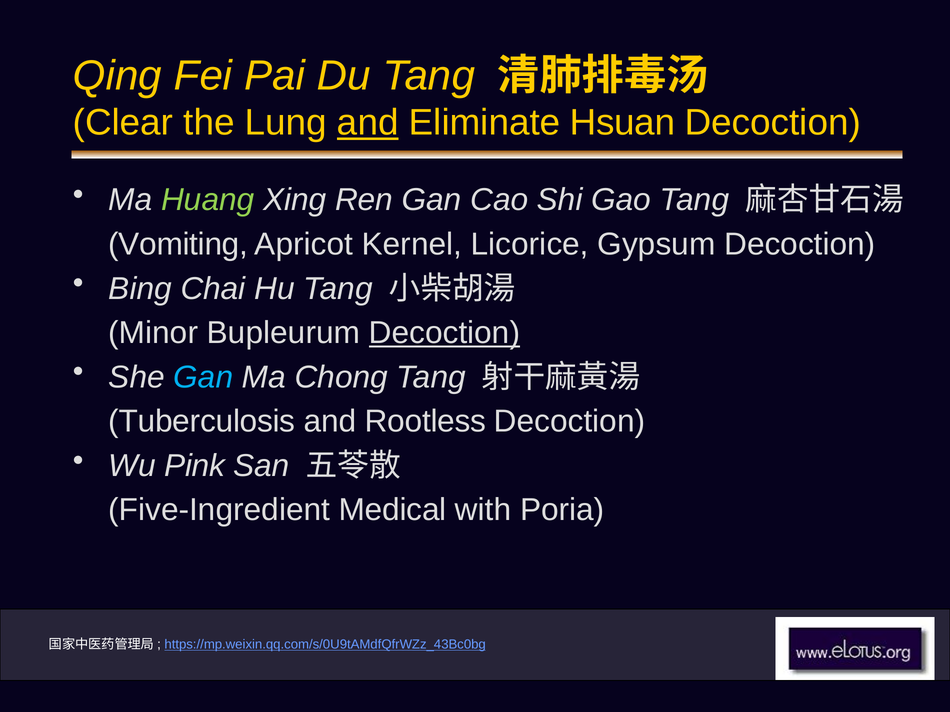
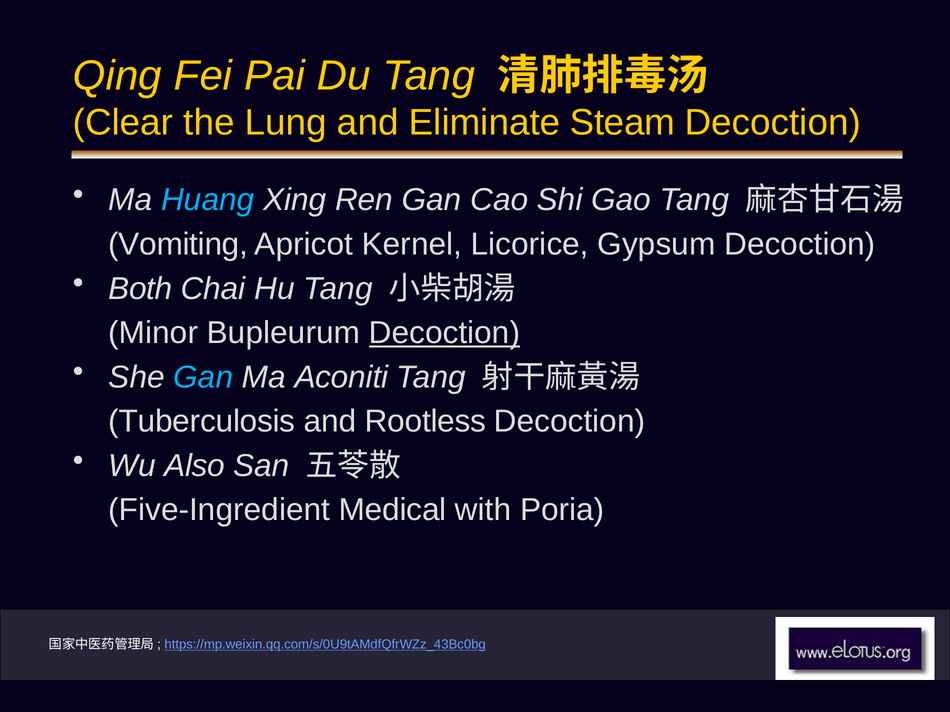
and underline: present -> none (368, 123)
Hsuan: Hsuan -> Steam (622, 123)
Huang colour: light green -> light blue (208, 200)
Bing: Bing -> Both (140, 289)
Chong: Chong -> Aconiti (341, 377)
Pink: Pink -> Also (195, 466)
